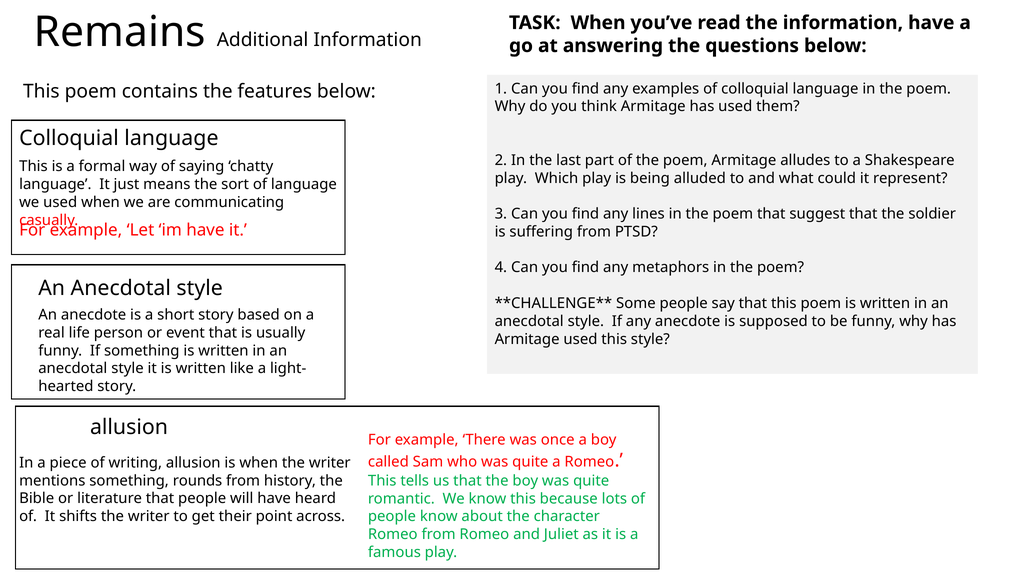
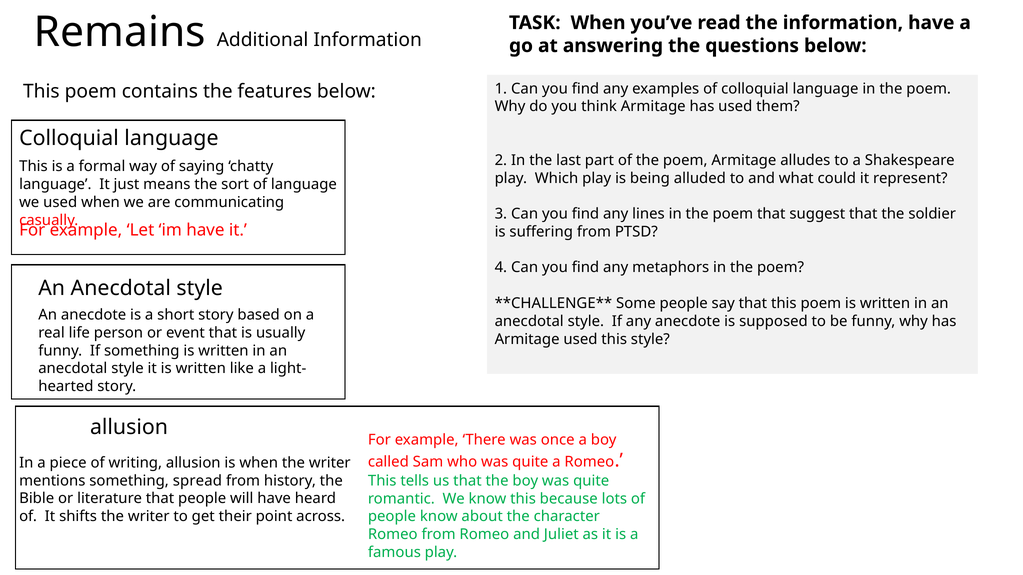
rounds: rounds -> spread (197, 481)
